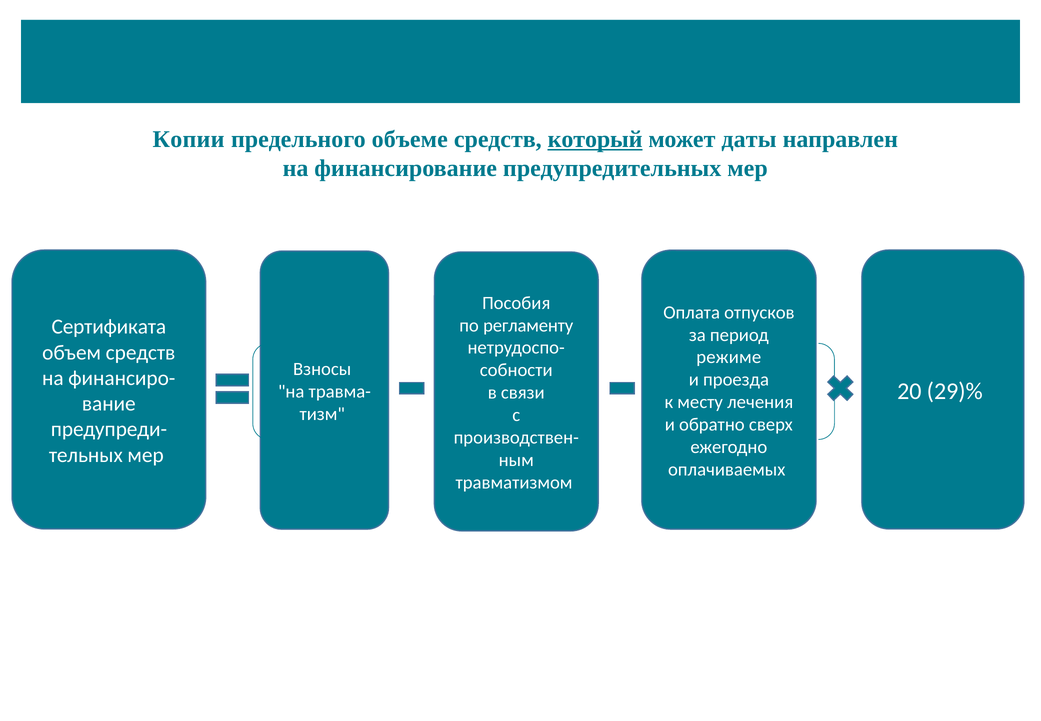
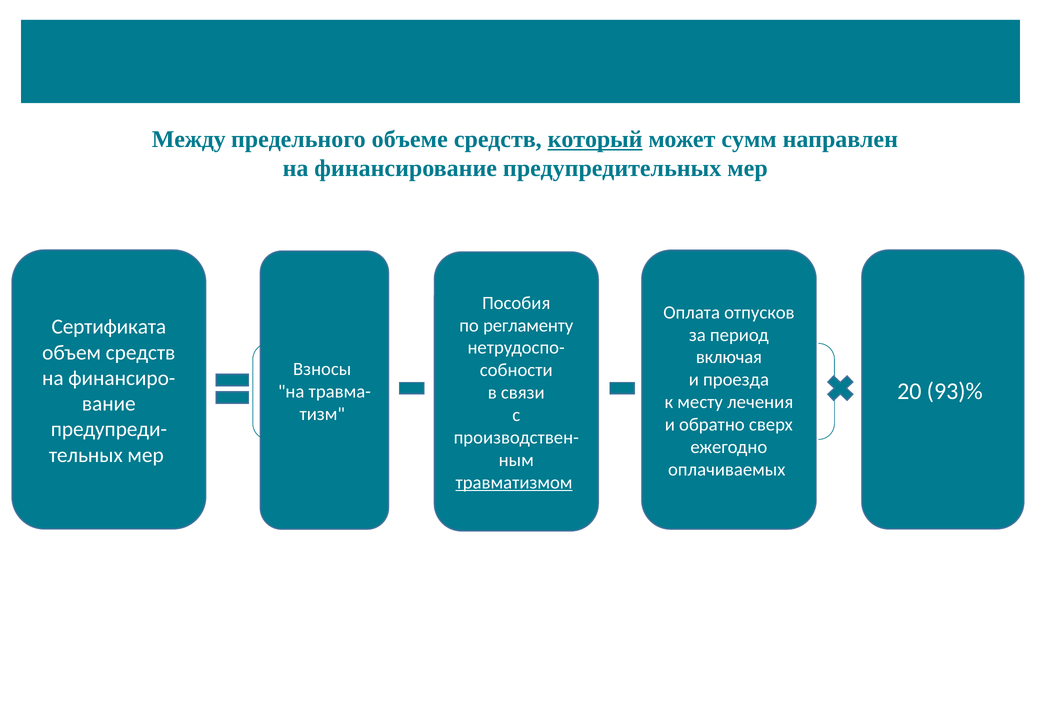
Копии: Копии -> Между (189, 139)
даты: даты -> сумм (749, 139)
режиме: режиме -> включая (729, 357)
29)%: 29)% -> 93)% (955, 391)
травматизмом underline: none -> present (514, 482)
